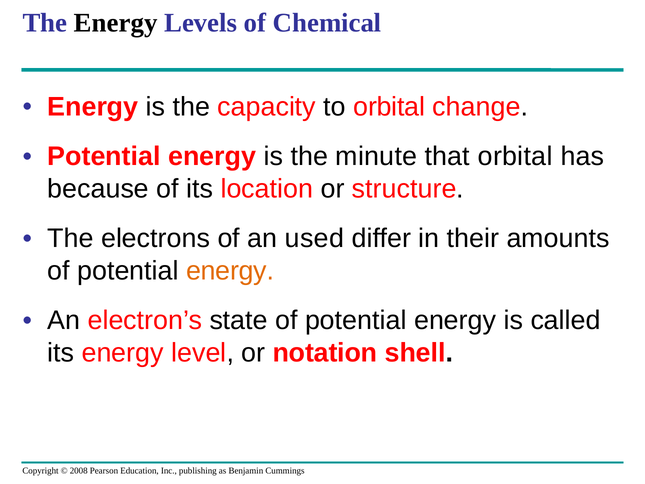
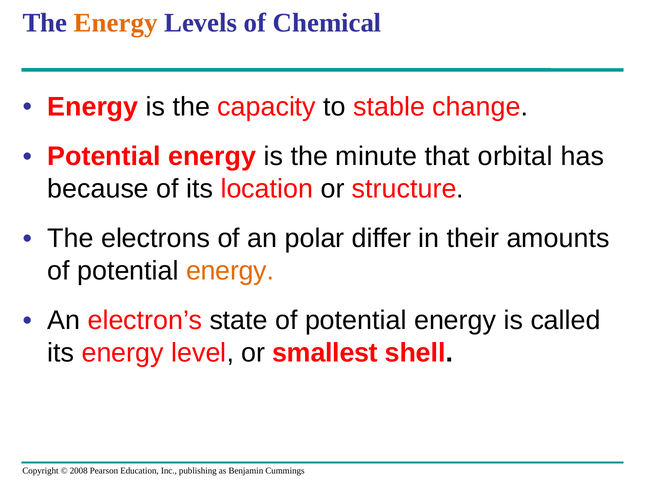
Energy colour: black -> orange (116, 23)
to orbital: orbital -> stable (389, 107)
used: used -> polar (315, 238)
notation: notation -> smallest (325, 353)
